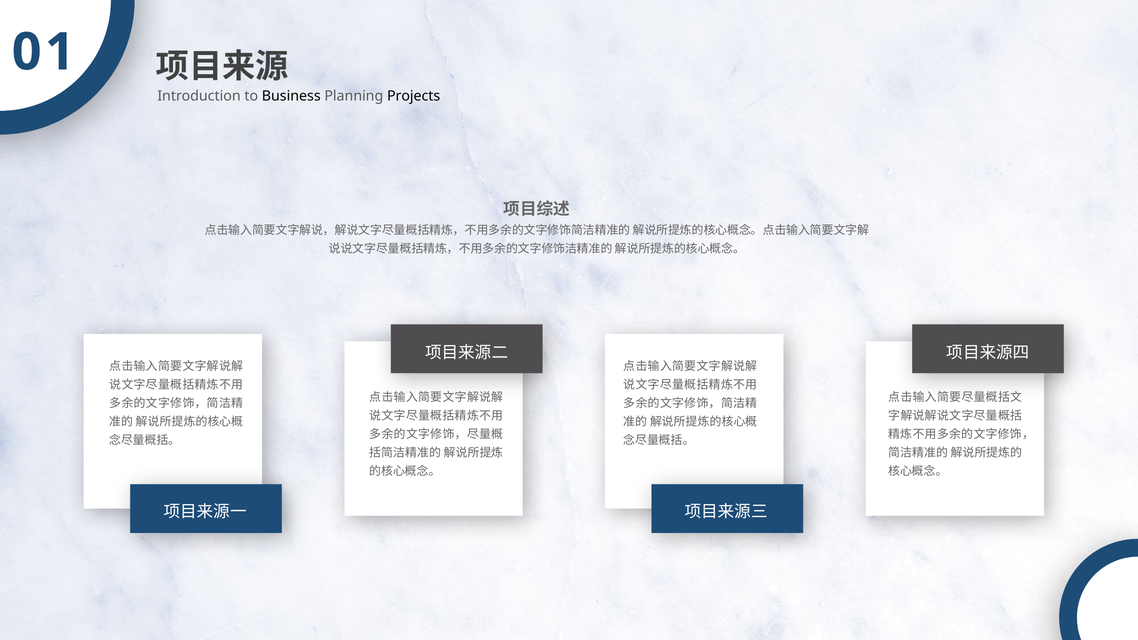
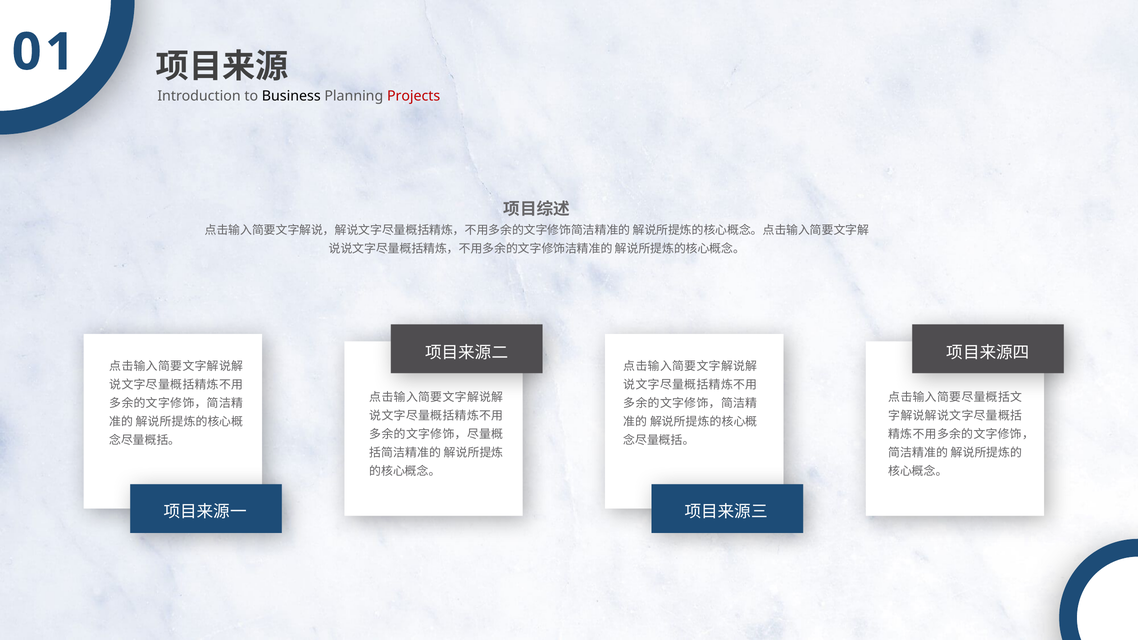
Projects colour: black -> red (414, 96)
